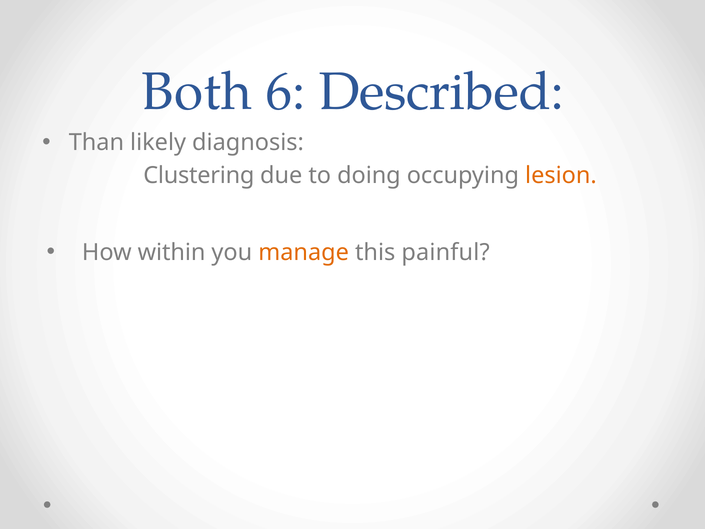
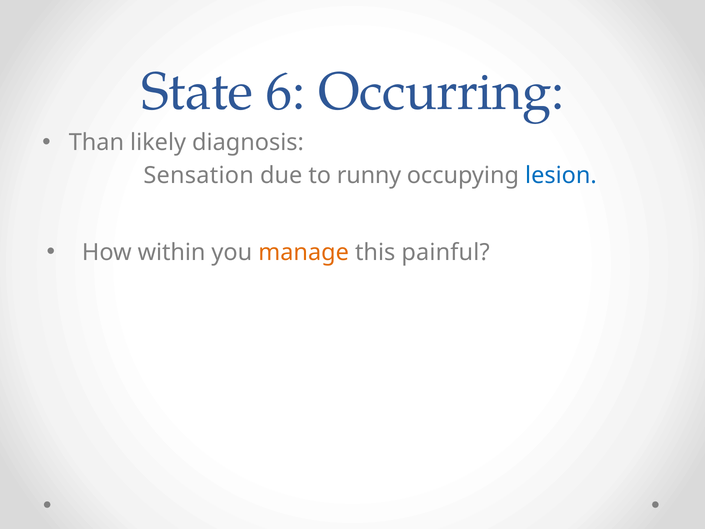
Both: Both -> State (197, 92)
Described: Described -> Occurring (441, 92)
Clustering: Clustering -> Sensation (199, 176)
doing: doing -> runny (369, 176)
lesion colour: orange -> blue (561, 176)
